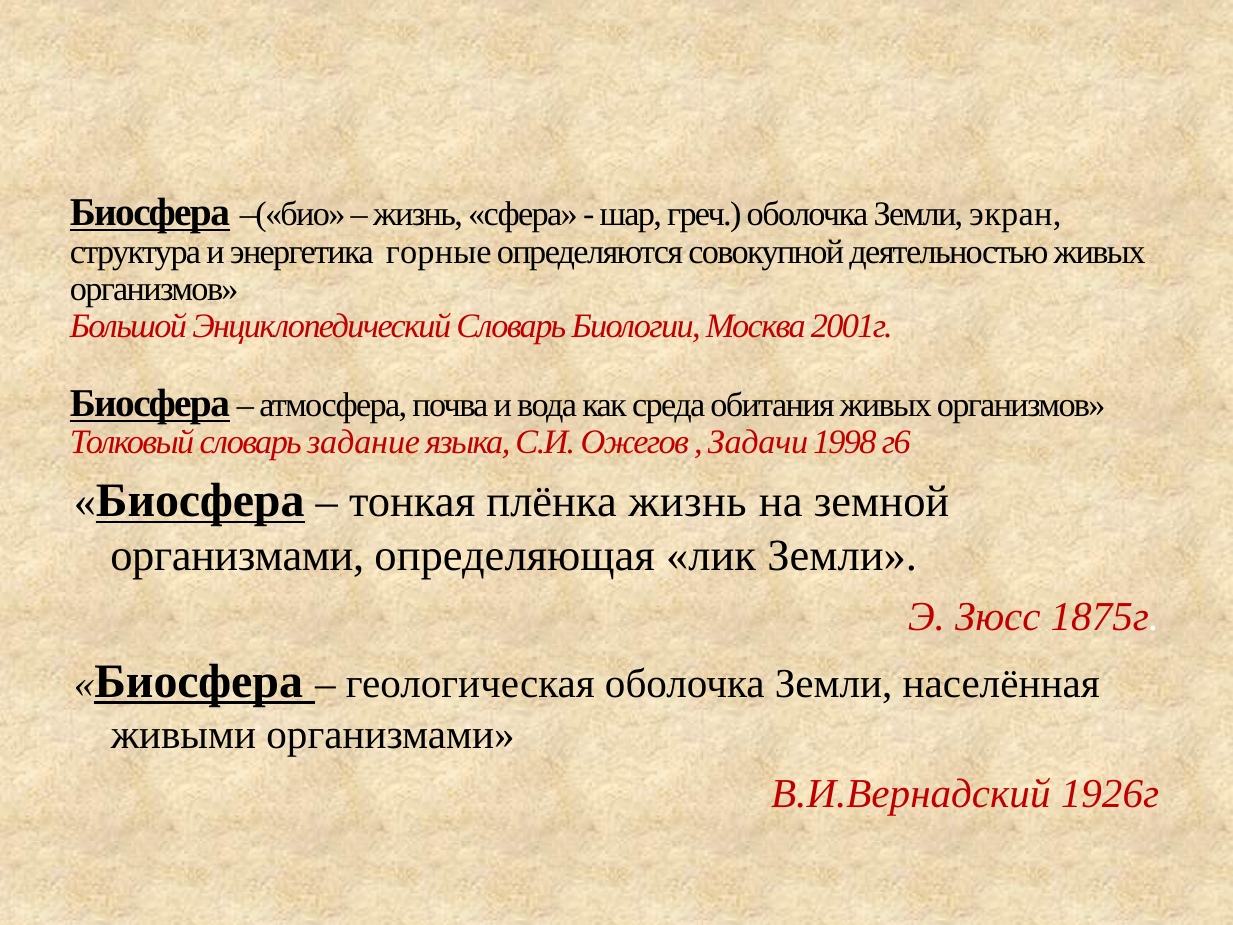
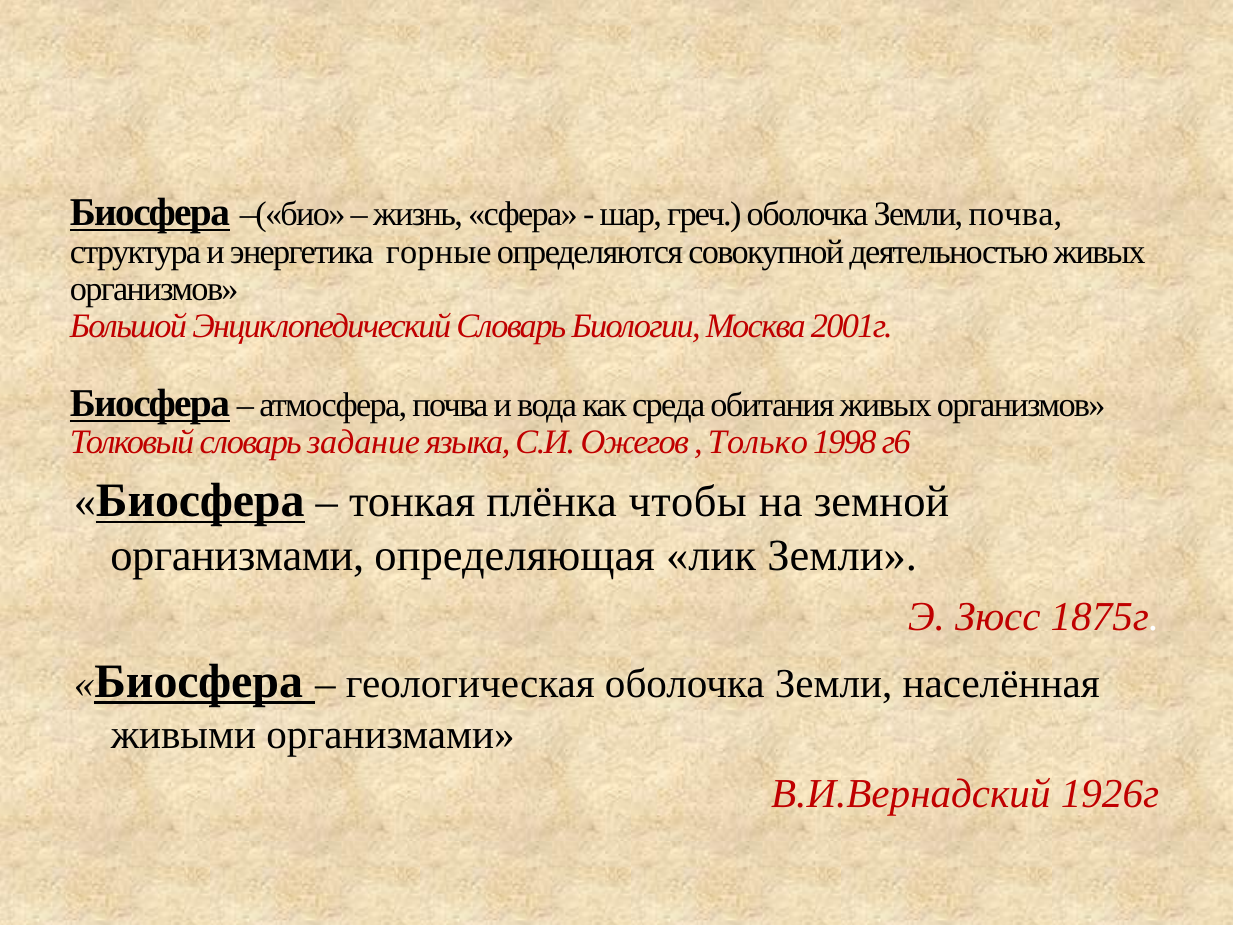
Земли экран: экран -> почва (1015, 214)
Задачи: Задачи -> Только (758, 442)
плёнка жизнь: жизнь -> чтобы (688, 502)
